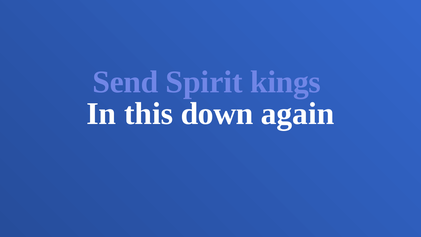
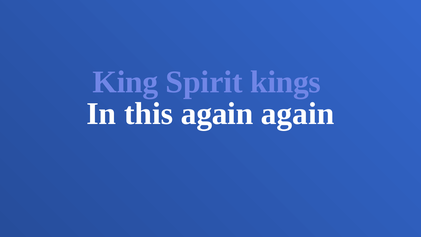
Send: Send -> King (125, 82)
this down: down -> again (217, 114)
